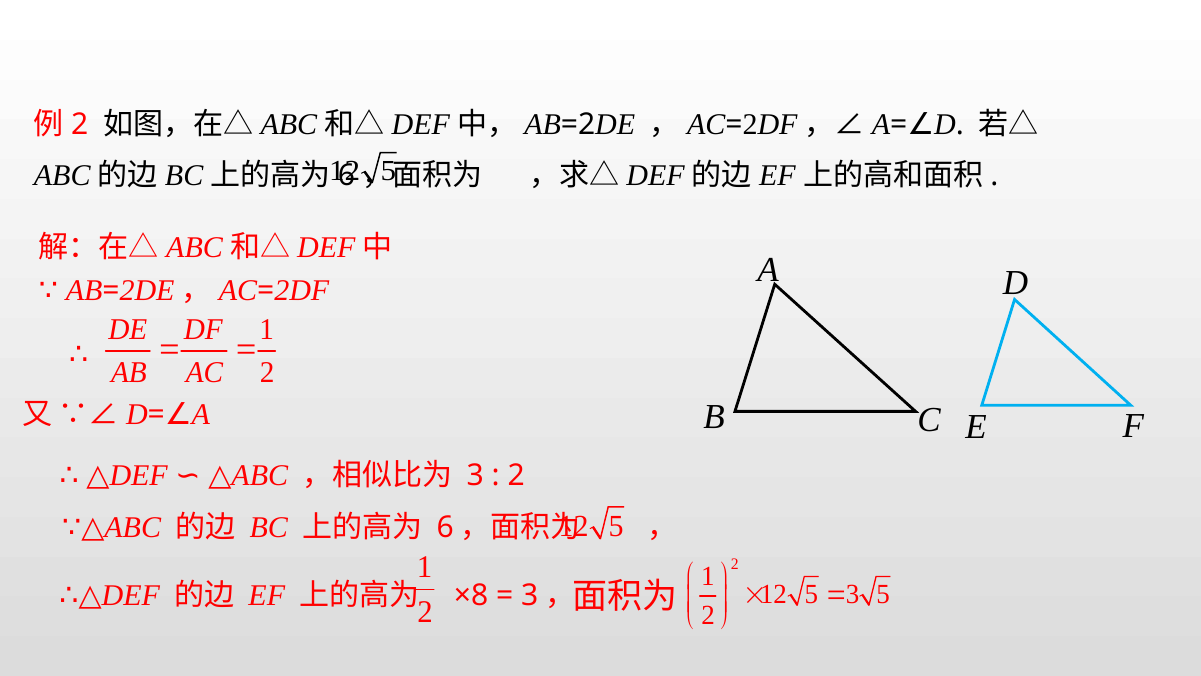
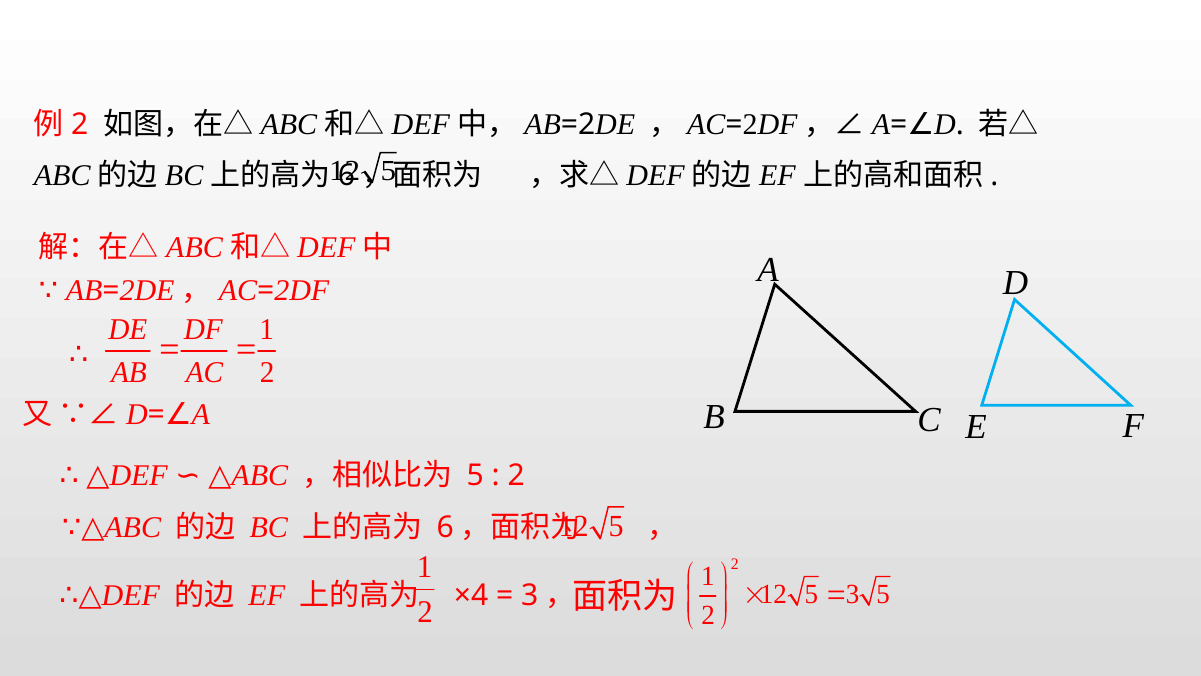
3: 3 -> 5 (475, 475)
×8: ×8 -> ×4 (471, 595)
